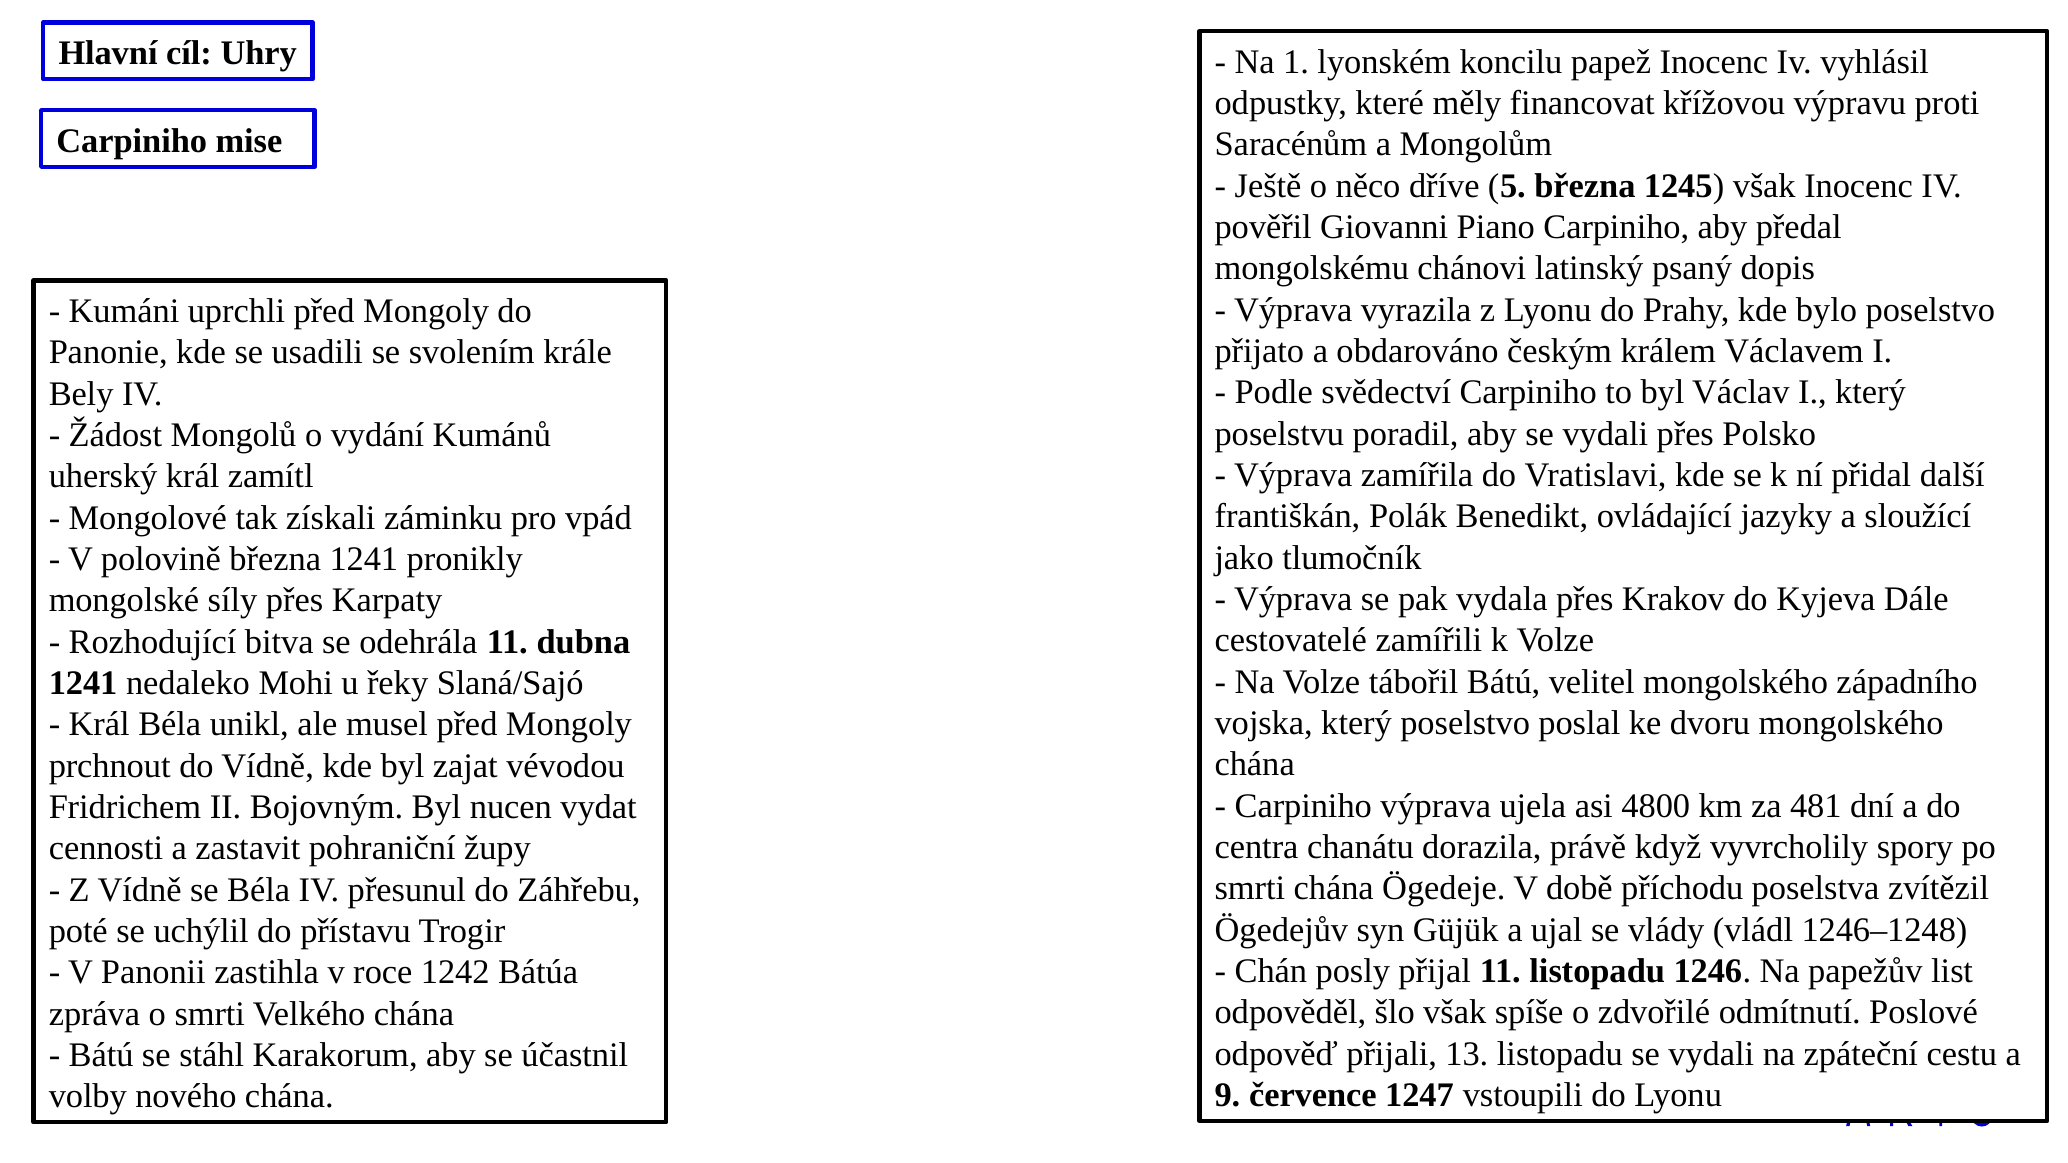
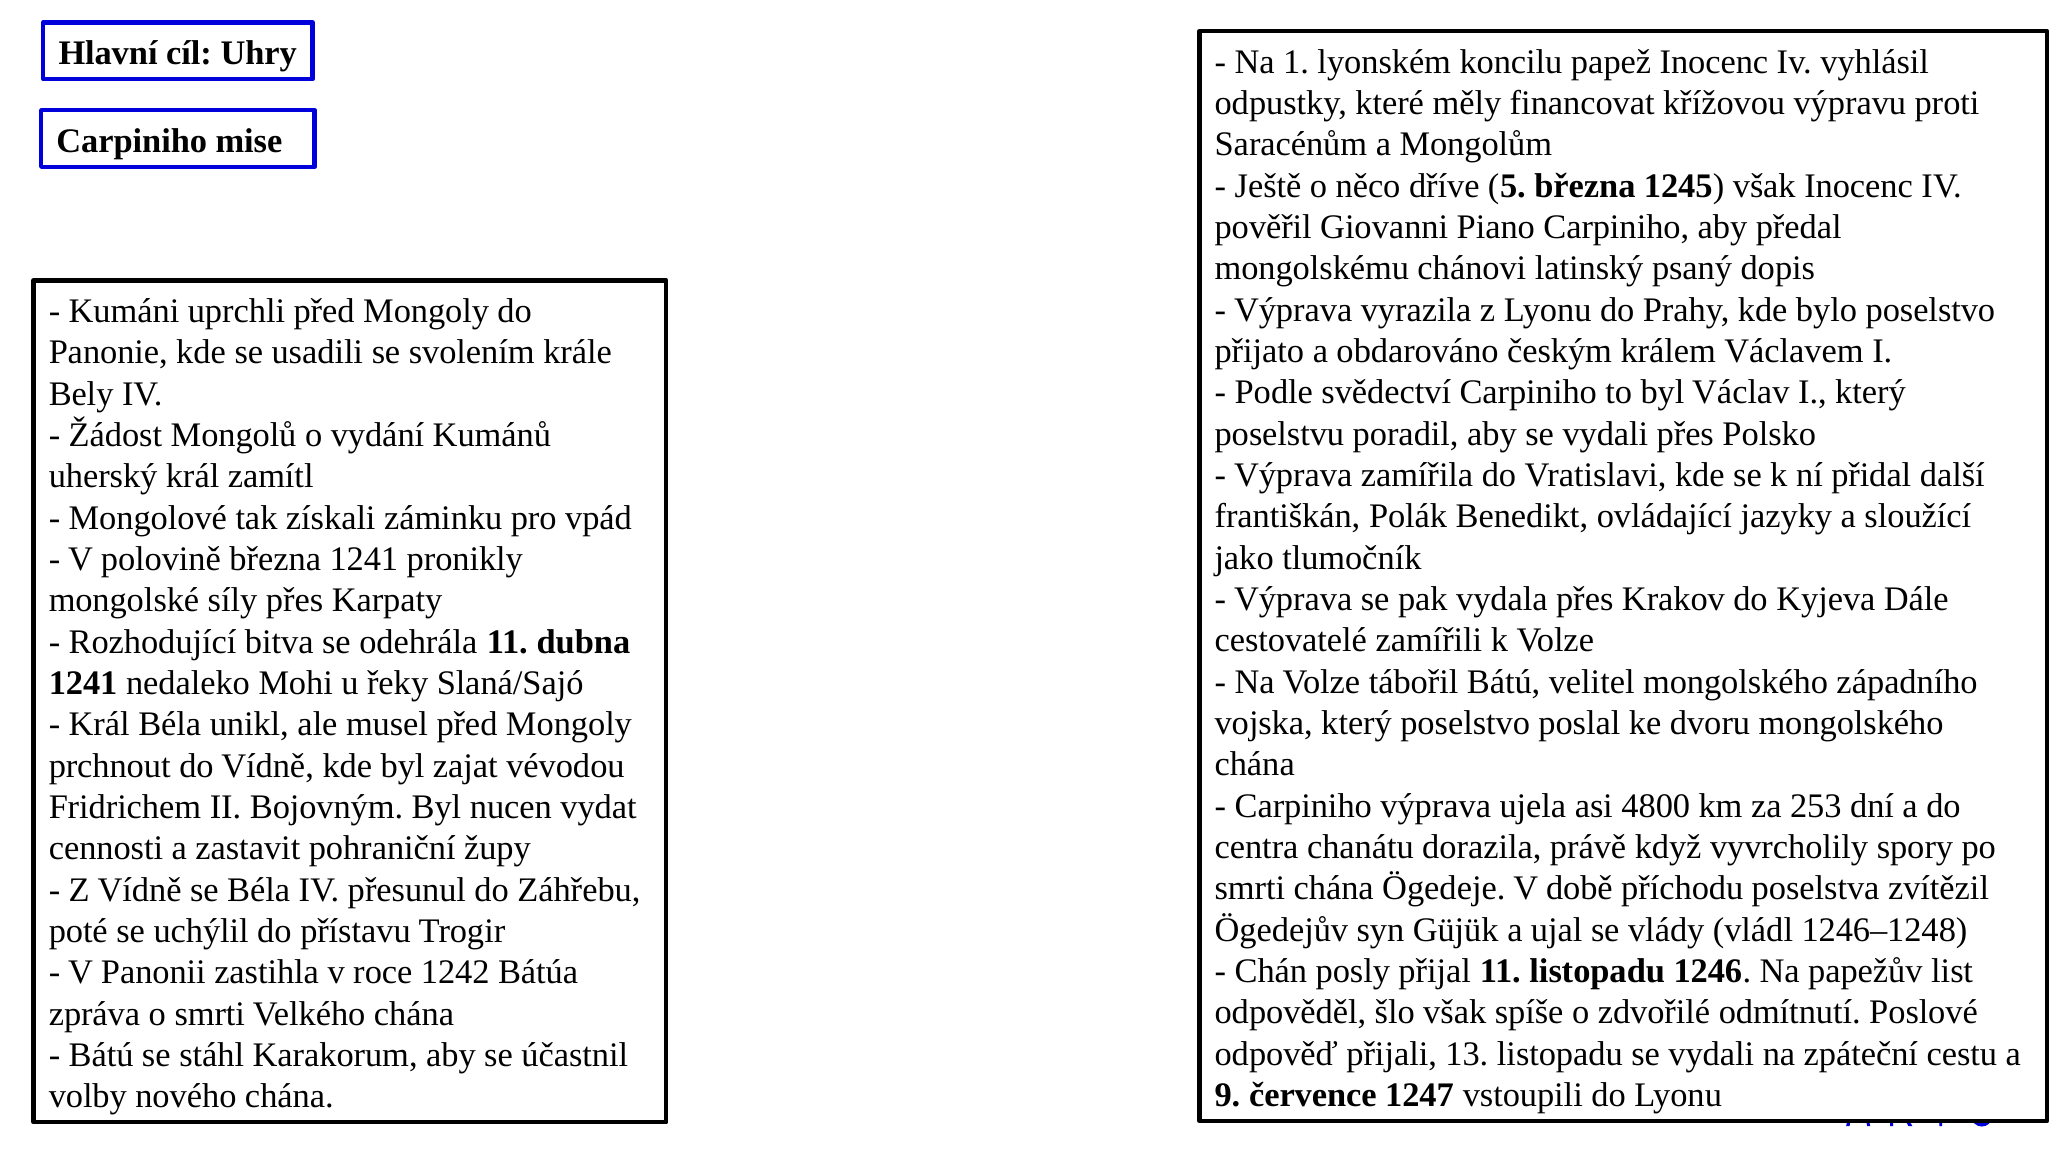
481: 481 -> 253 (1816, 806)
